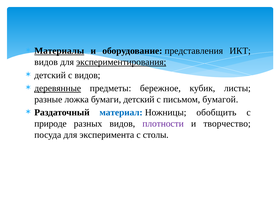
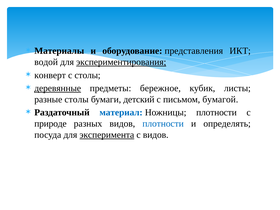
Материалы underline: present -> none (59, 51)
видов: видов -> водой (46, 62)
детский: детский -> конверт (50, 75)
с видов: видов -> столы (88, 75)
разные ложка: ложка -> столы (77, 99)
Ножницы обобщить: обобщить -> плотности (216, 113)
плотности colour: purple -> blue (163, 124)
творчество: творчество -> определять (227, 124)
эксперимента underline: none -> present (107, 135)
с столы: столы -> видов (156, 135)
